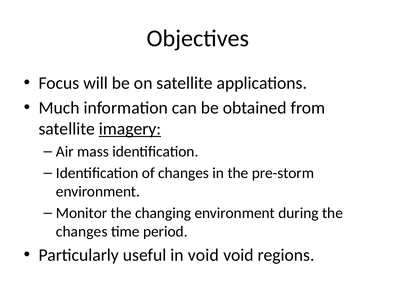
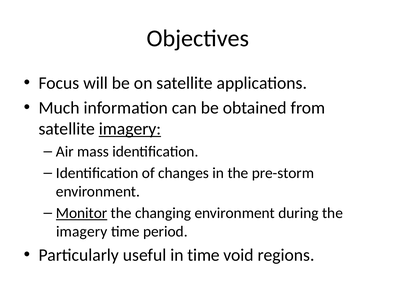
Monitor underline: none -> present (82, 213)
changes: changes -> imagery (82, 232)
in void: void -> time (204, 255)
